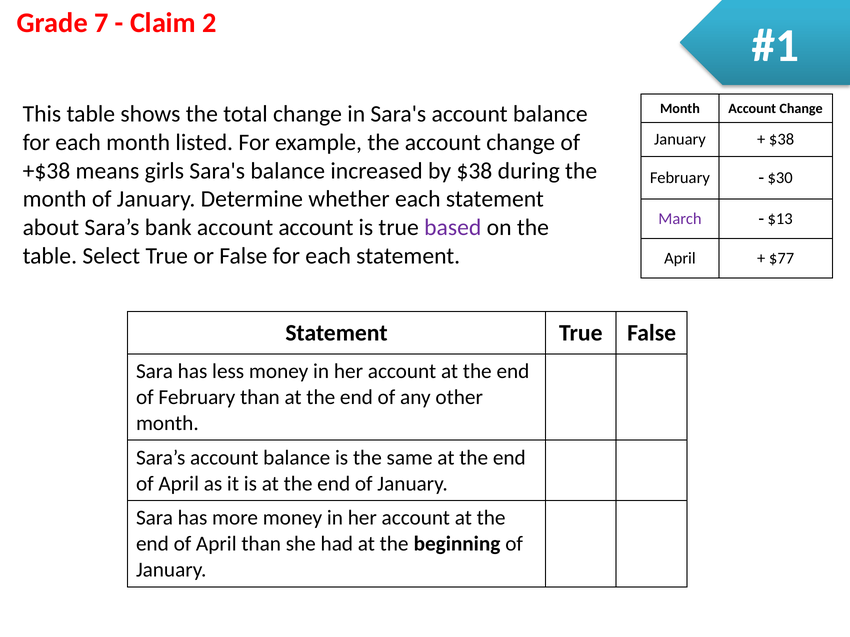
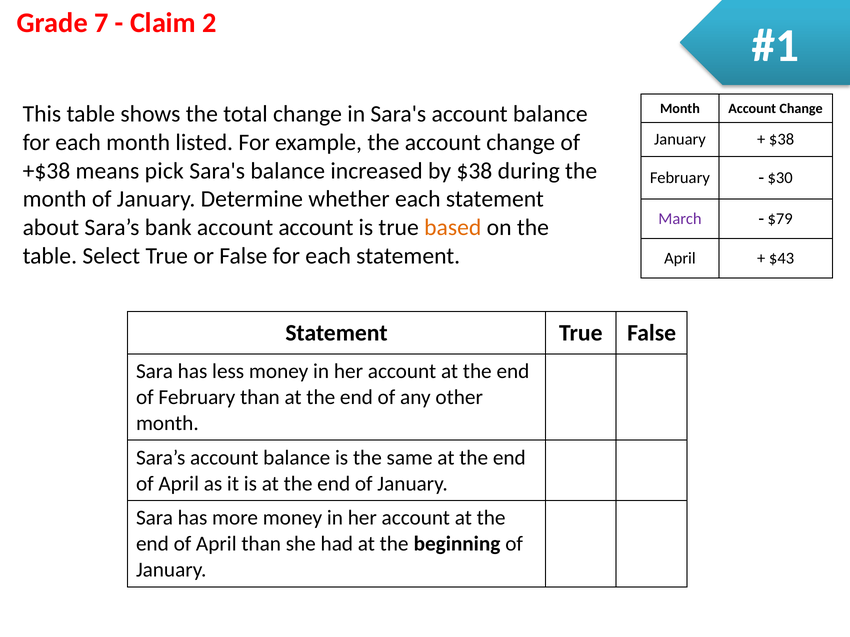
girls: girls -> pick (164, 171)
$13: $13 -> $79 (780, 219)
based colour: purple -> orange (453, 228)
$77: $77 -> $43 (782, 259)
